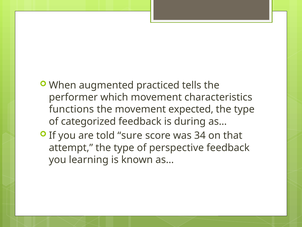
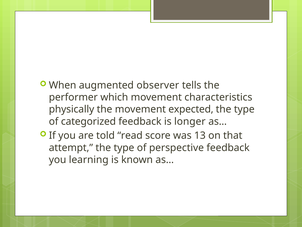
practiced: practiced -> observer (158, 85)
functions: functions -> physically (72, 109)
during: during -> longer (190, 121)
sure: sure -> read (130, 135)
34: 34 -> 13 (200, 135)
